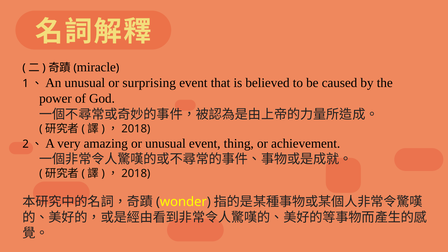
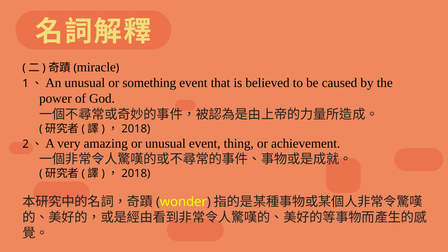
surprising: surprising -> something (149, 83)
